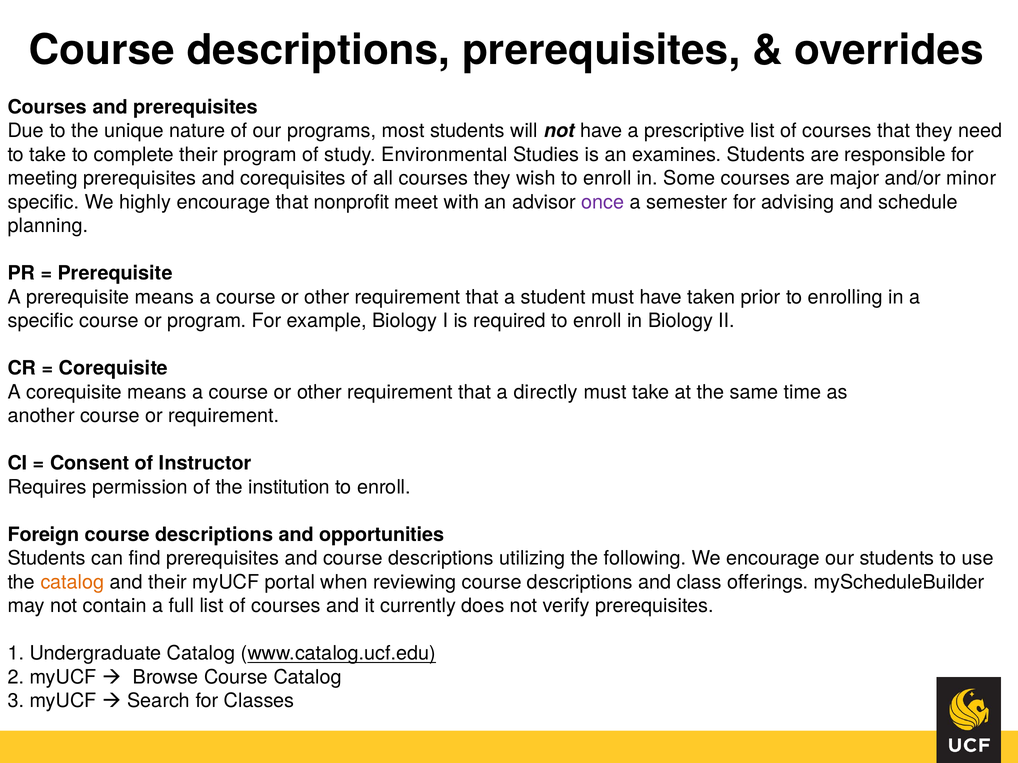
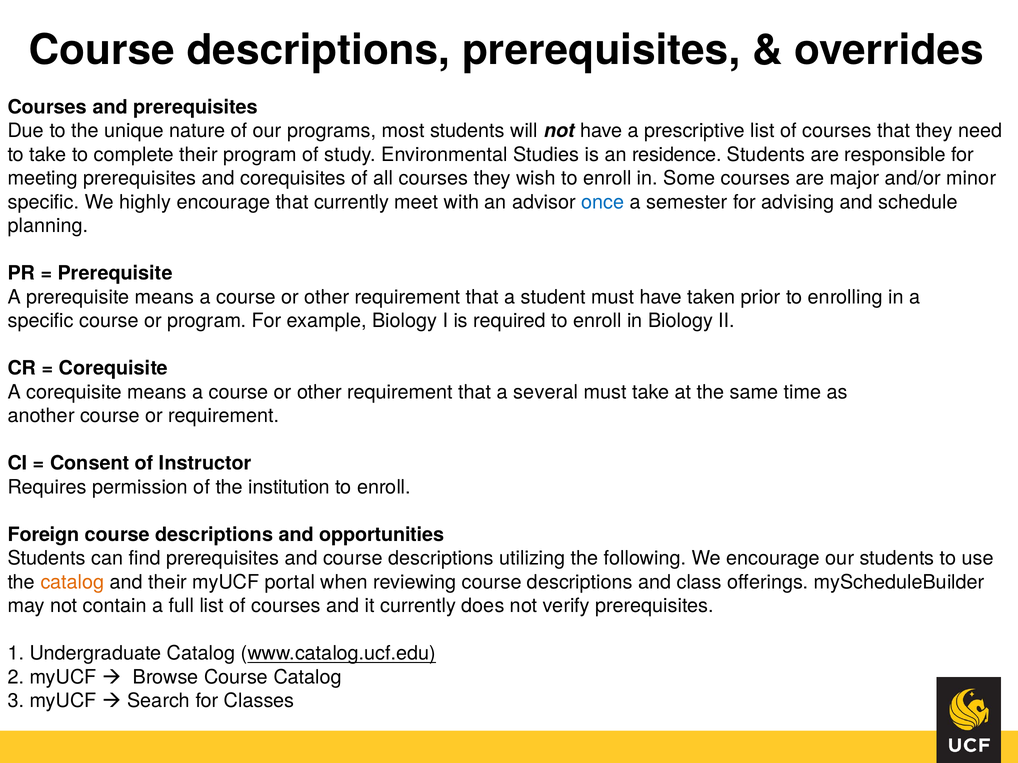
examines: examines -> residence (677, 155)
that nonprofit: nonprofit -> currently (352, 202)
once colour: purple -> blue (603, 202)
directly: directly -> several (546, 392)
